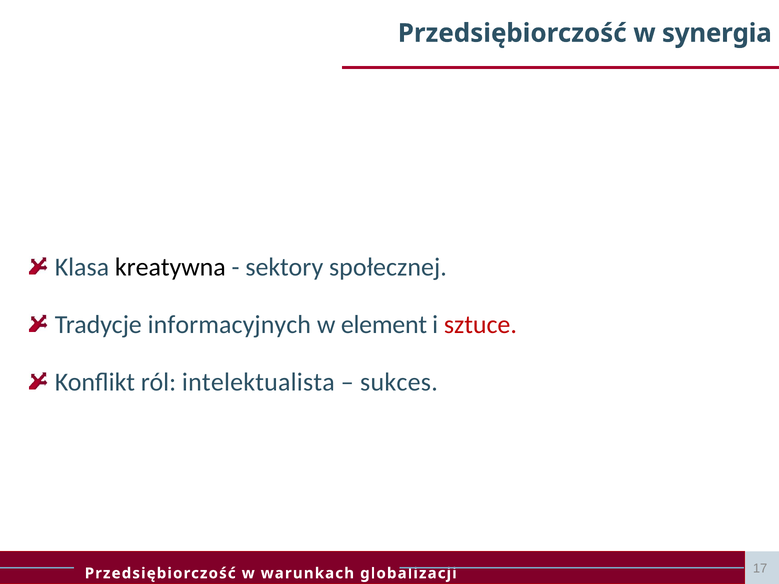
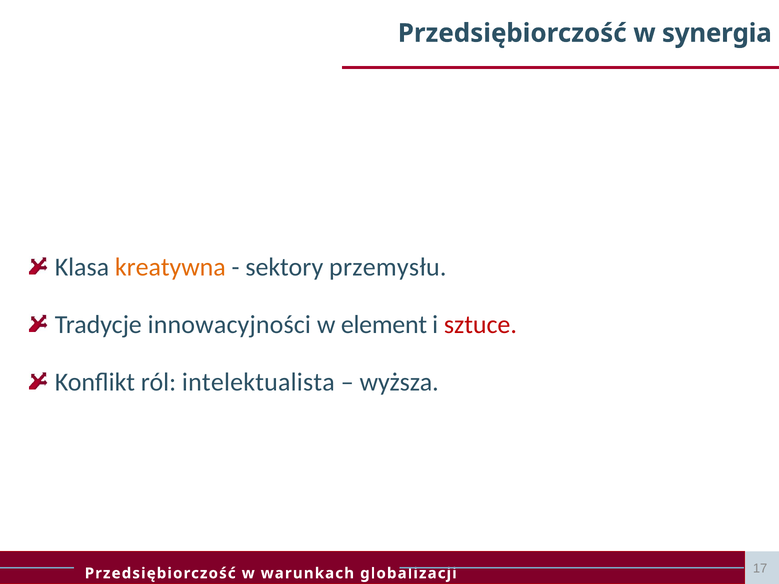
kreatywna colour: black -> orange (170, 267)
społecznej: społecznej -> przemysłu (388, 267)
informacyjnych: informacyjnych -> innowacyjności (229, 325)
sukces: sukces -> wyższa (399, 382)
